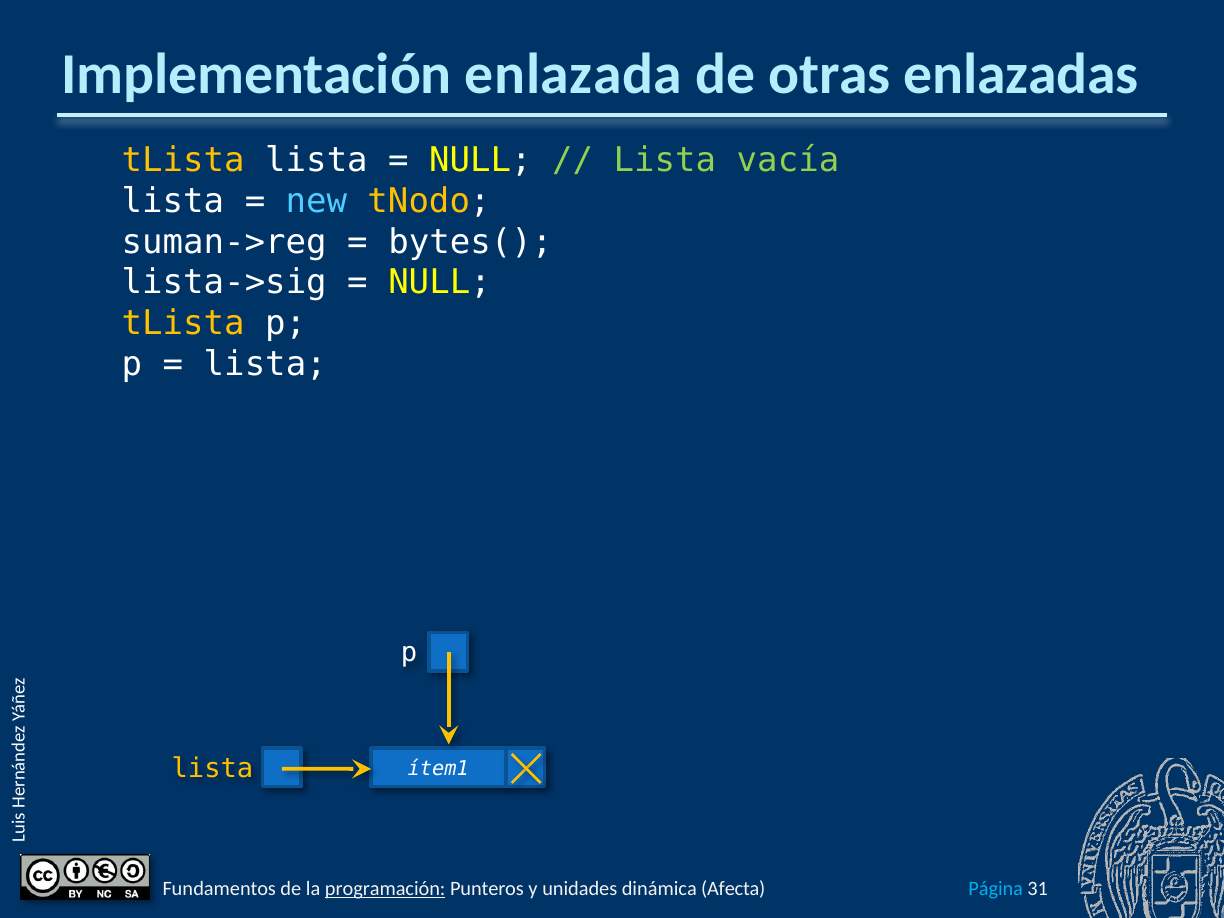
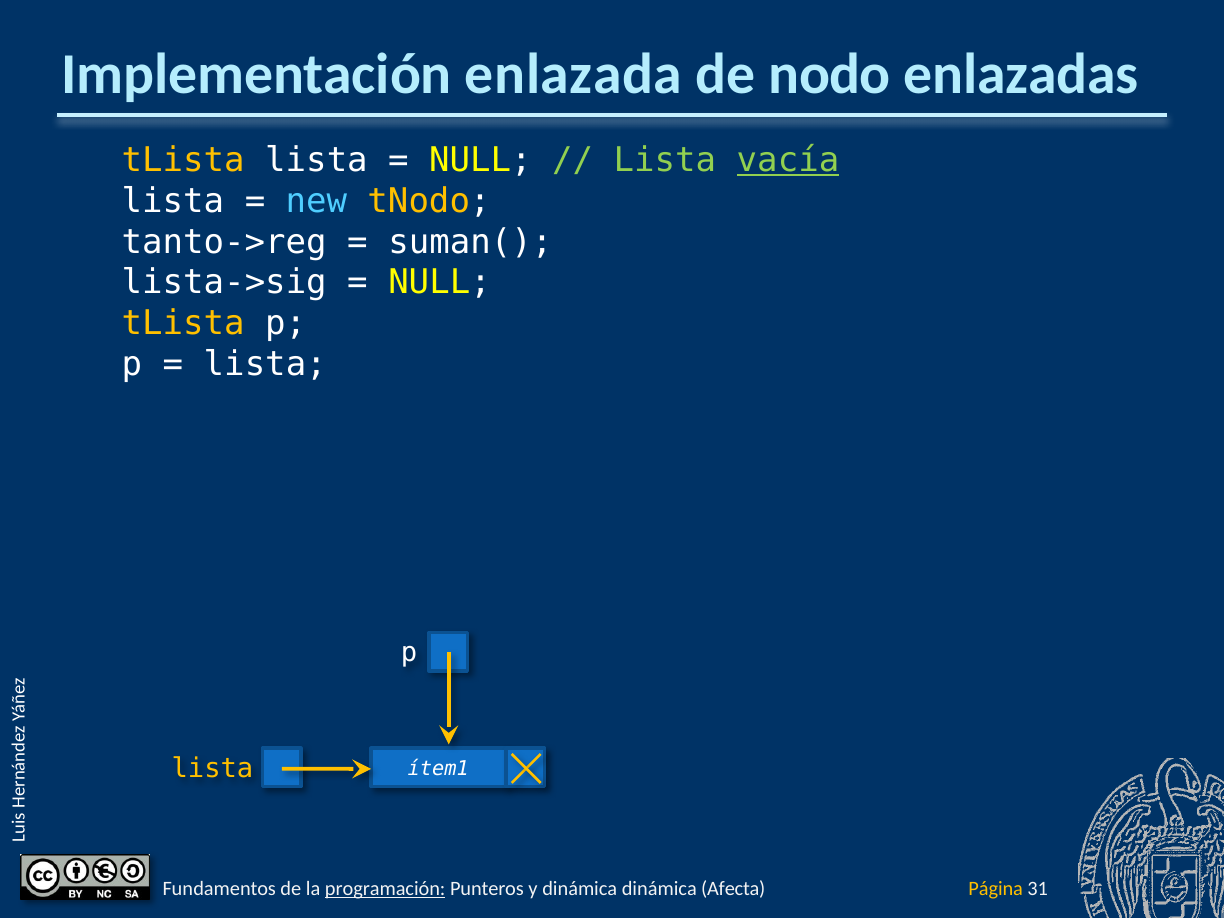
otras: otras -> nodo (830, 75)
vacía underline: none -> present (788, 160)
suman->reg: suman->reg -> tanto->reg (224, 242)
bytes(: bytes( -> suman( (470, 242)
y unidades: unidades -> dinámica (580, 888)
Página colour: light blue -> yellow (996, 888)
